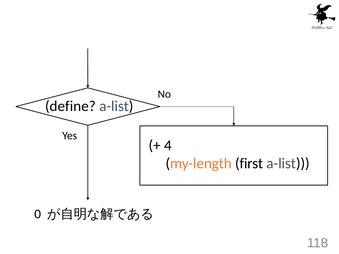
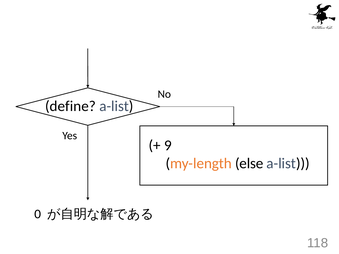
4: 4 -> 9 (168, 145)
first: first -> else (249, 164)
